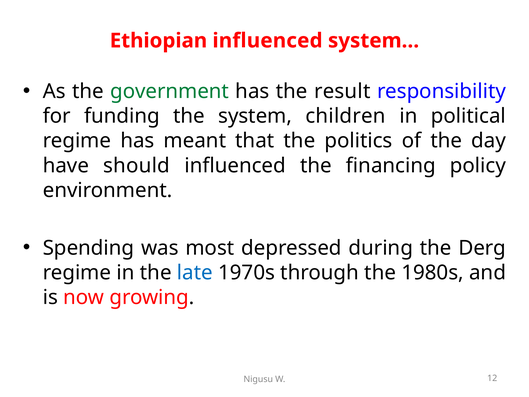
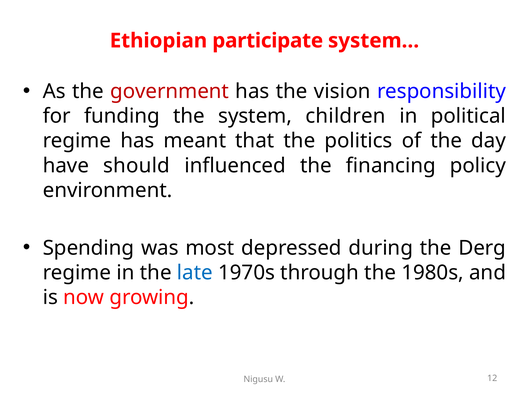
Ethiopian influenced: influenced -> participate (268, 41)
government colour: green -> red (170, 91)
result: result -> vision (342, 91)
